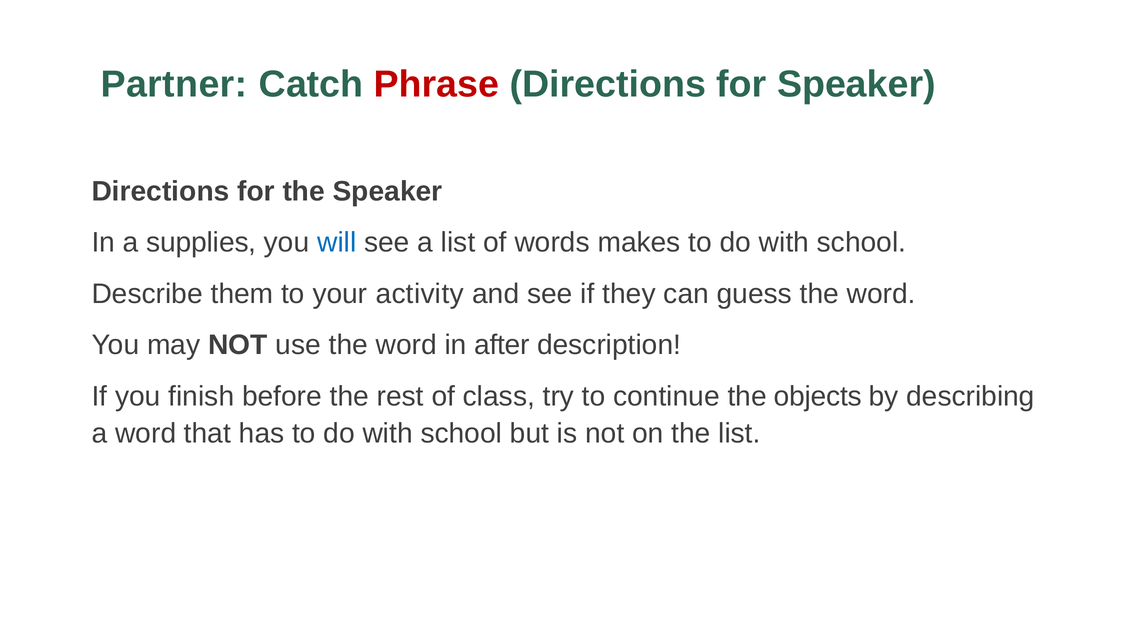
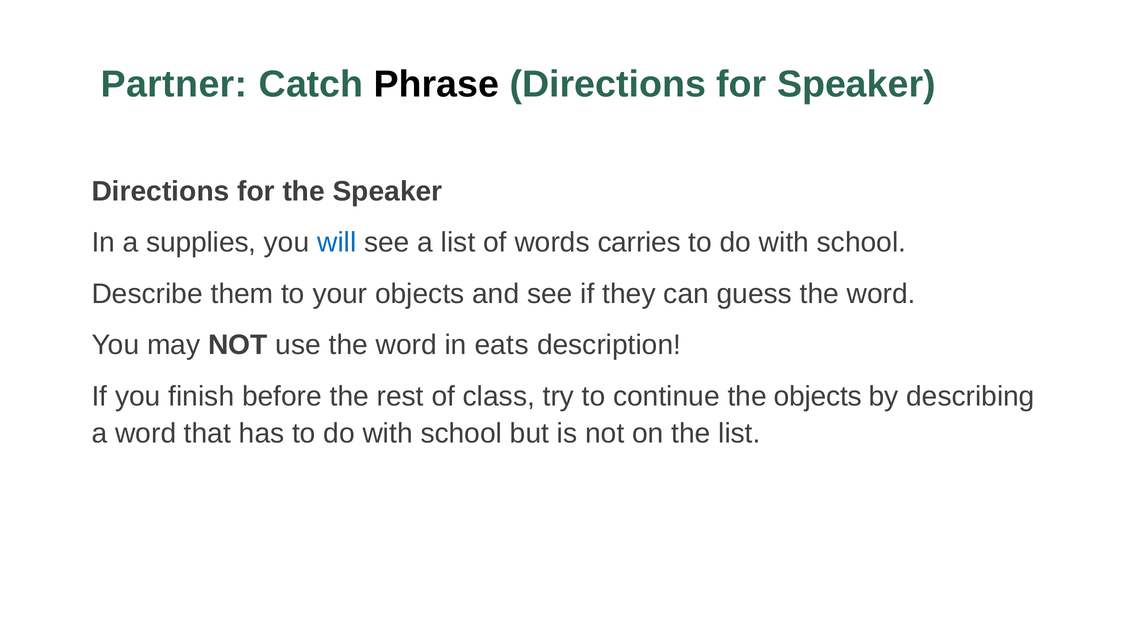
Phrase colour: red -> black (436, 85)
makes: makes -> carries (639, 243)
your activity: activity -> objects (420, 294)
after: after -> eats (502, 345)
